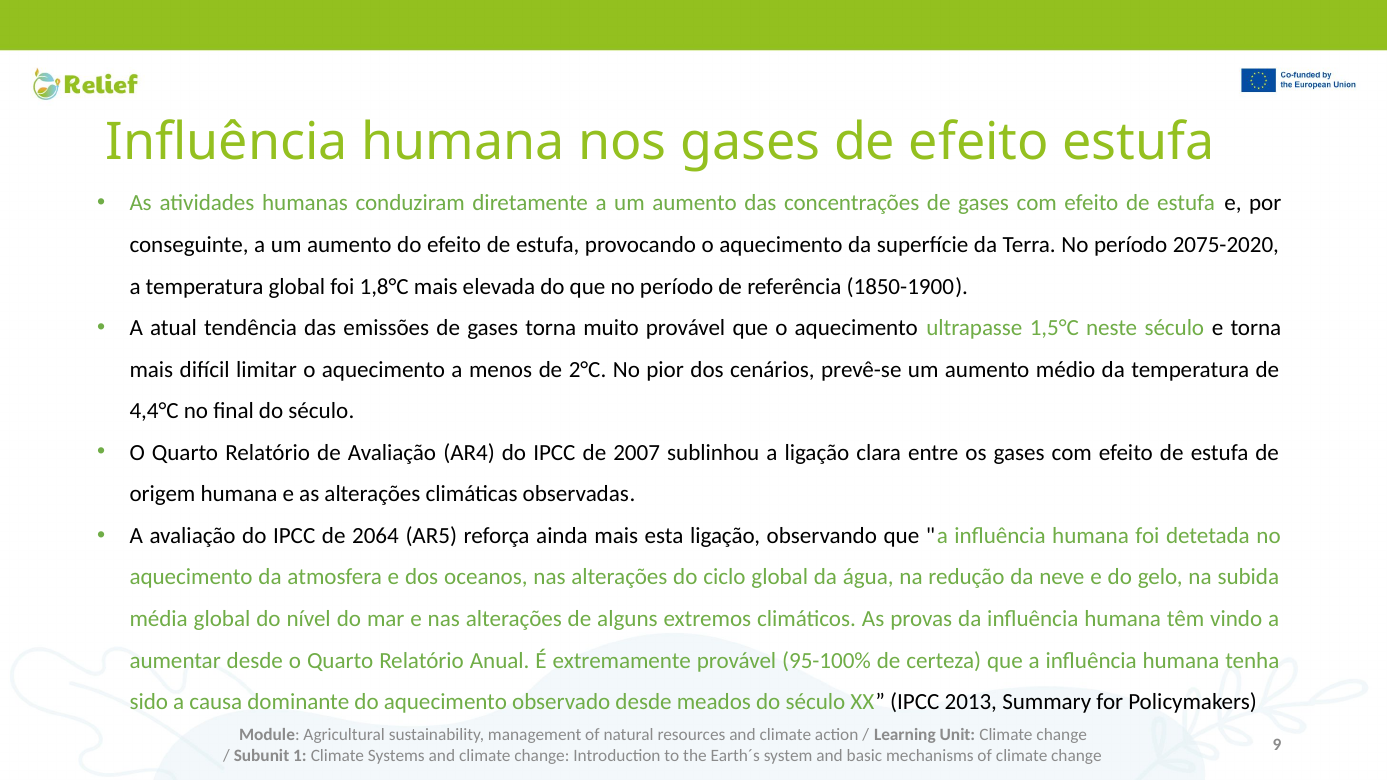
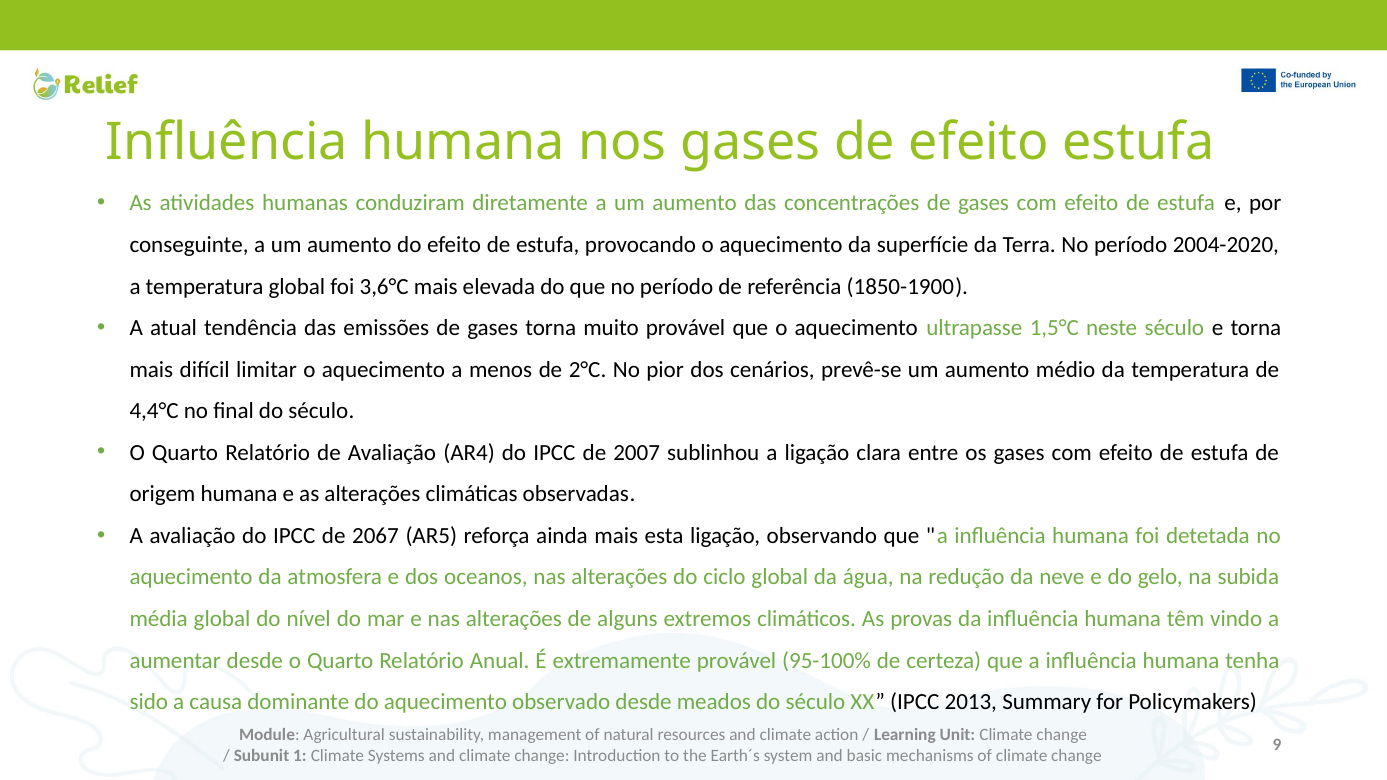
2075-2020: 2075-2020 -> 2004-2020 (1226, 245)
1,8°C: 1,8°C -> 3,6°C (384, 287)
2064: 2064 -> 2067 (375, 536)
